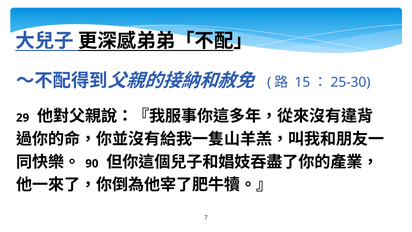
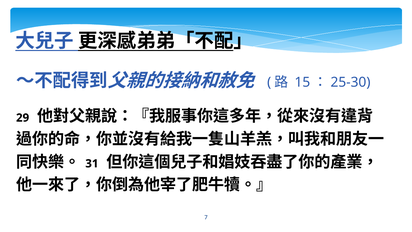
90: 90 -> 31 (92, 163)
